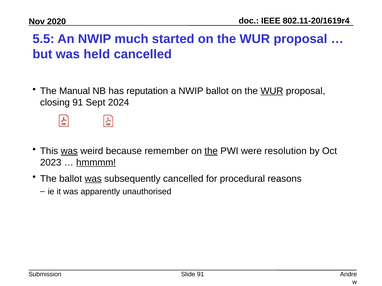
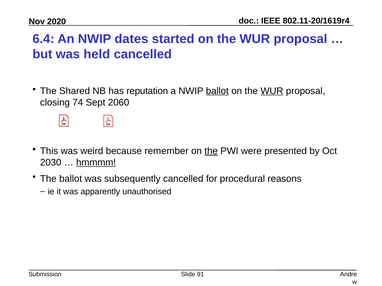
5.5: 5.5 -> 6.4 (43, 39)
much: much -> dates (131, 39)
Manual: Manual -> Shared (75, 91)
ballot underline: none -> present (217, 91)
closing 91: 91 -> 74 (78, 103)
2024: 2024 -> 2060 (119, 103)
was underline: present -> none (69, 151)
resolution: resolution -> presented (286, 151)
2023: 2023 -> 2030 (51, 163)
was underline: present -> none (93, 179)
